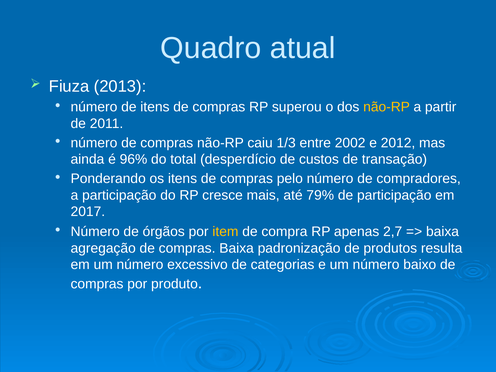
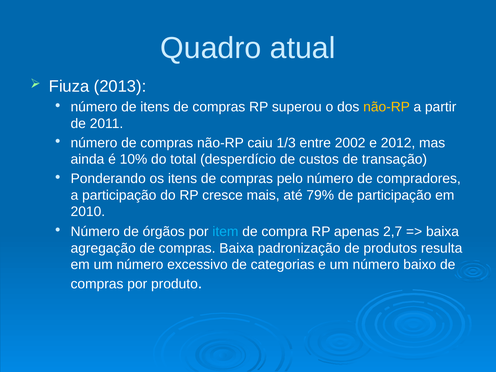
96%: 96% -> 10% (133, 159)
2017: 2017 -> 2010 (88, 212)
item colour: yellow -> light blue (225, 232)
